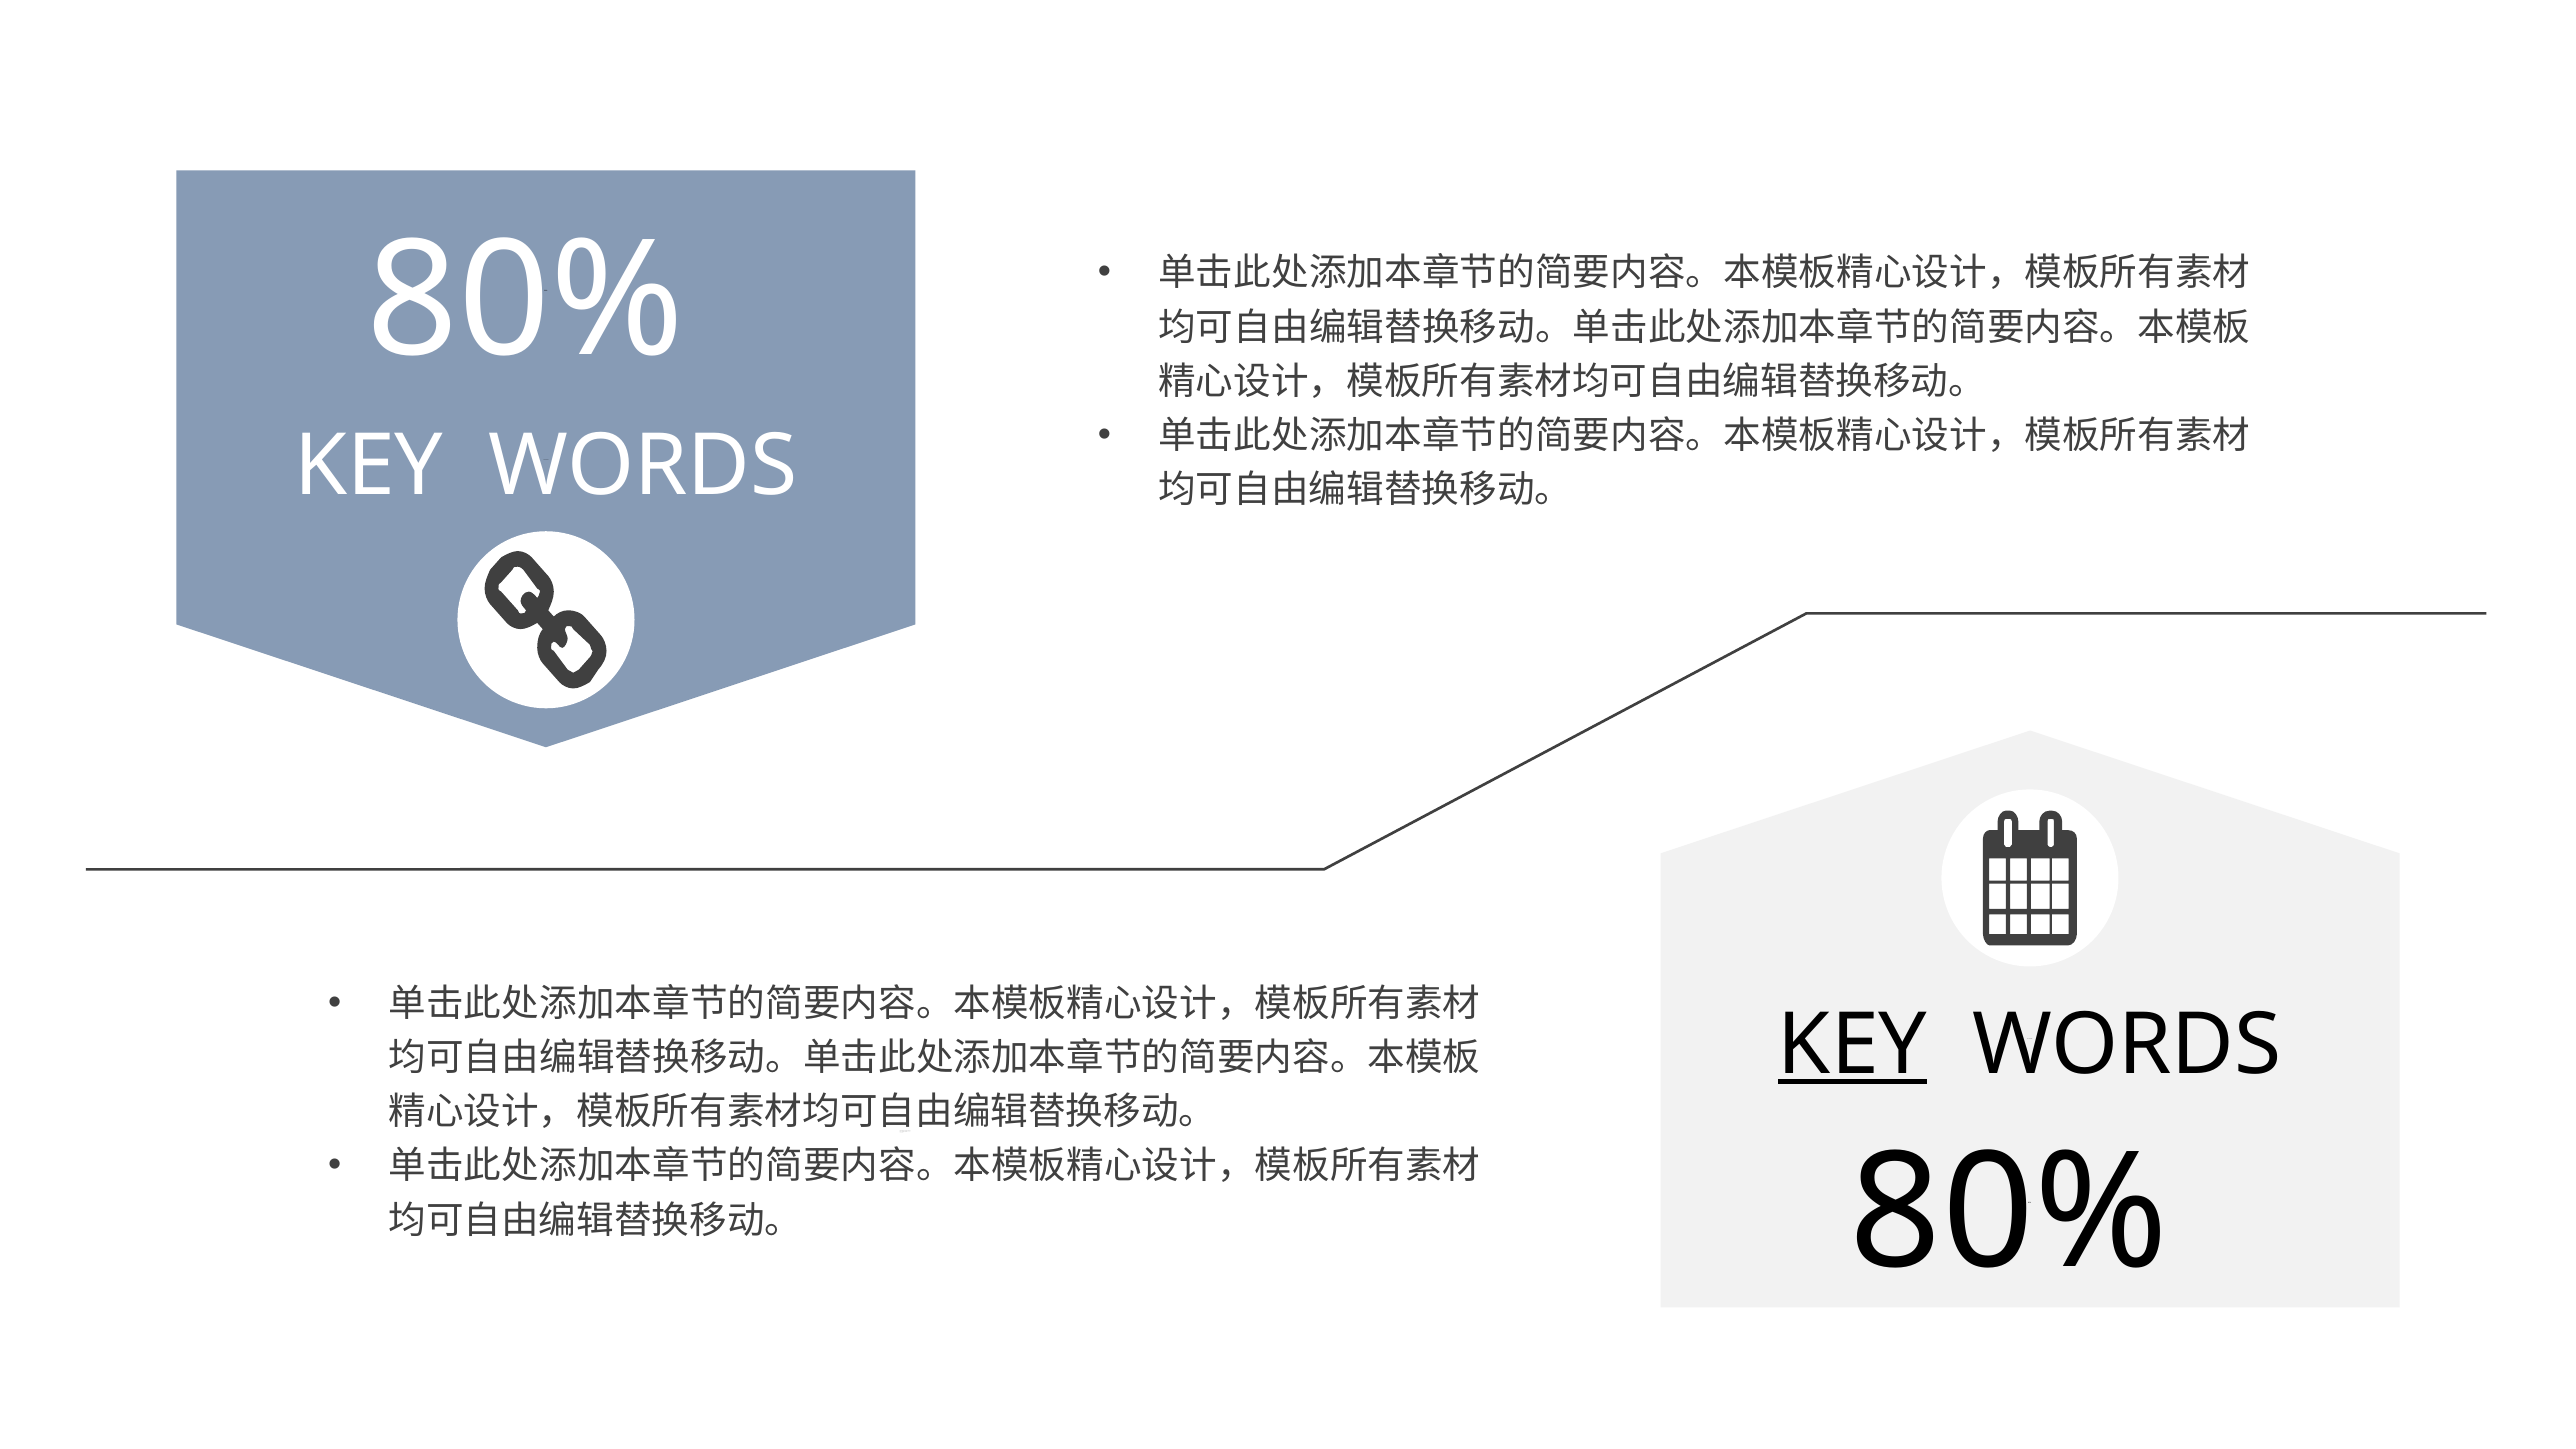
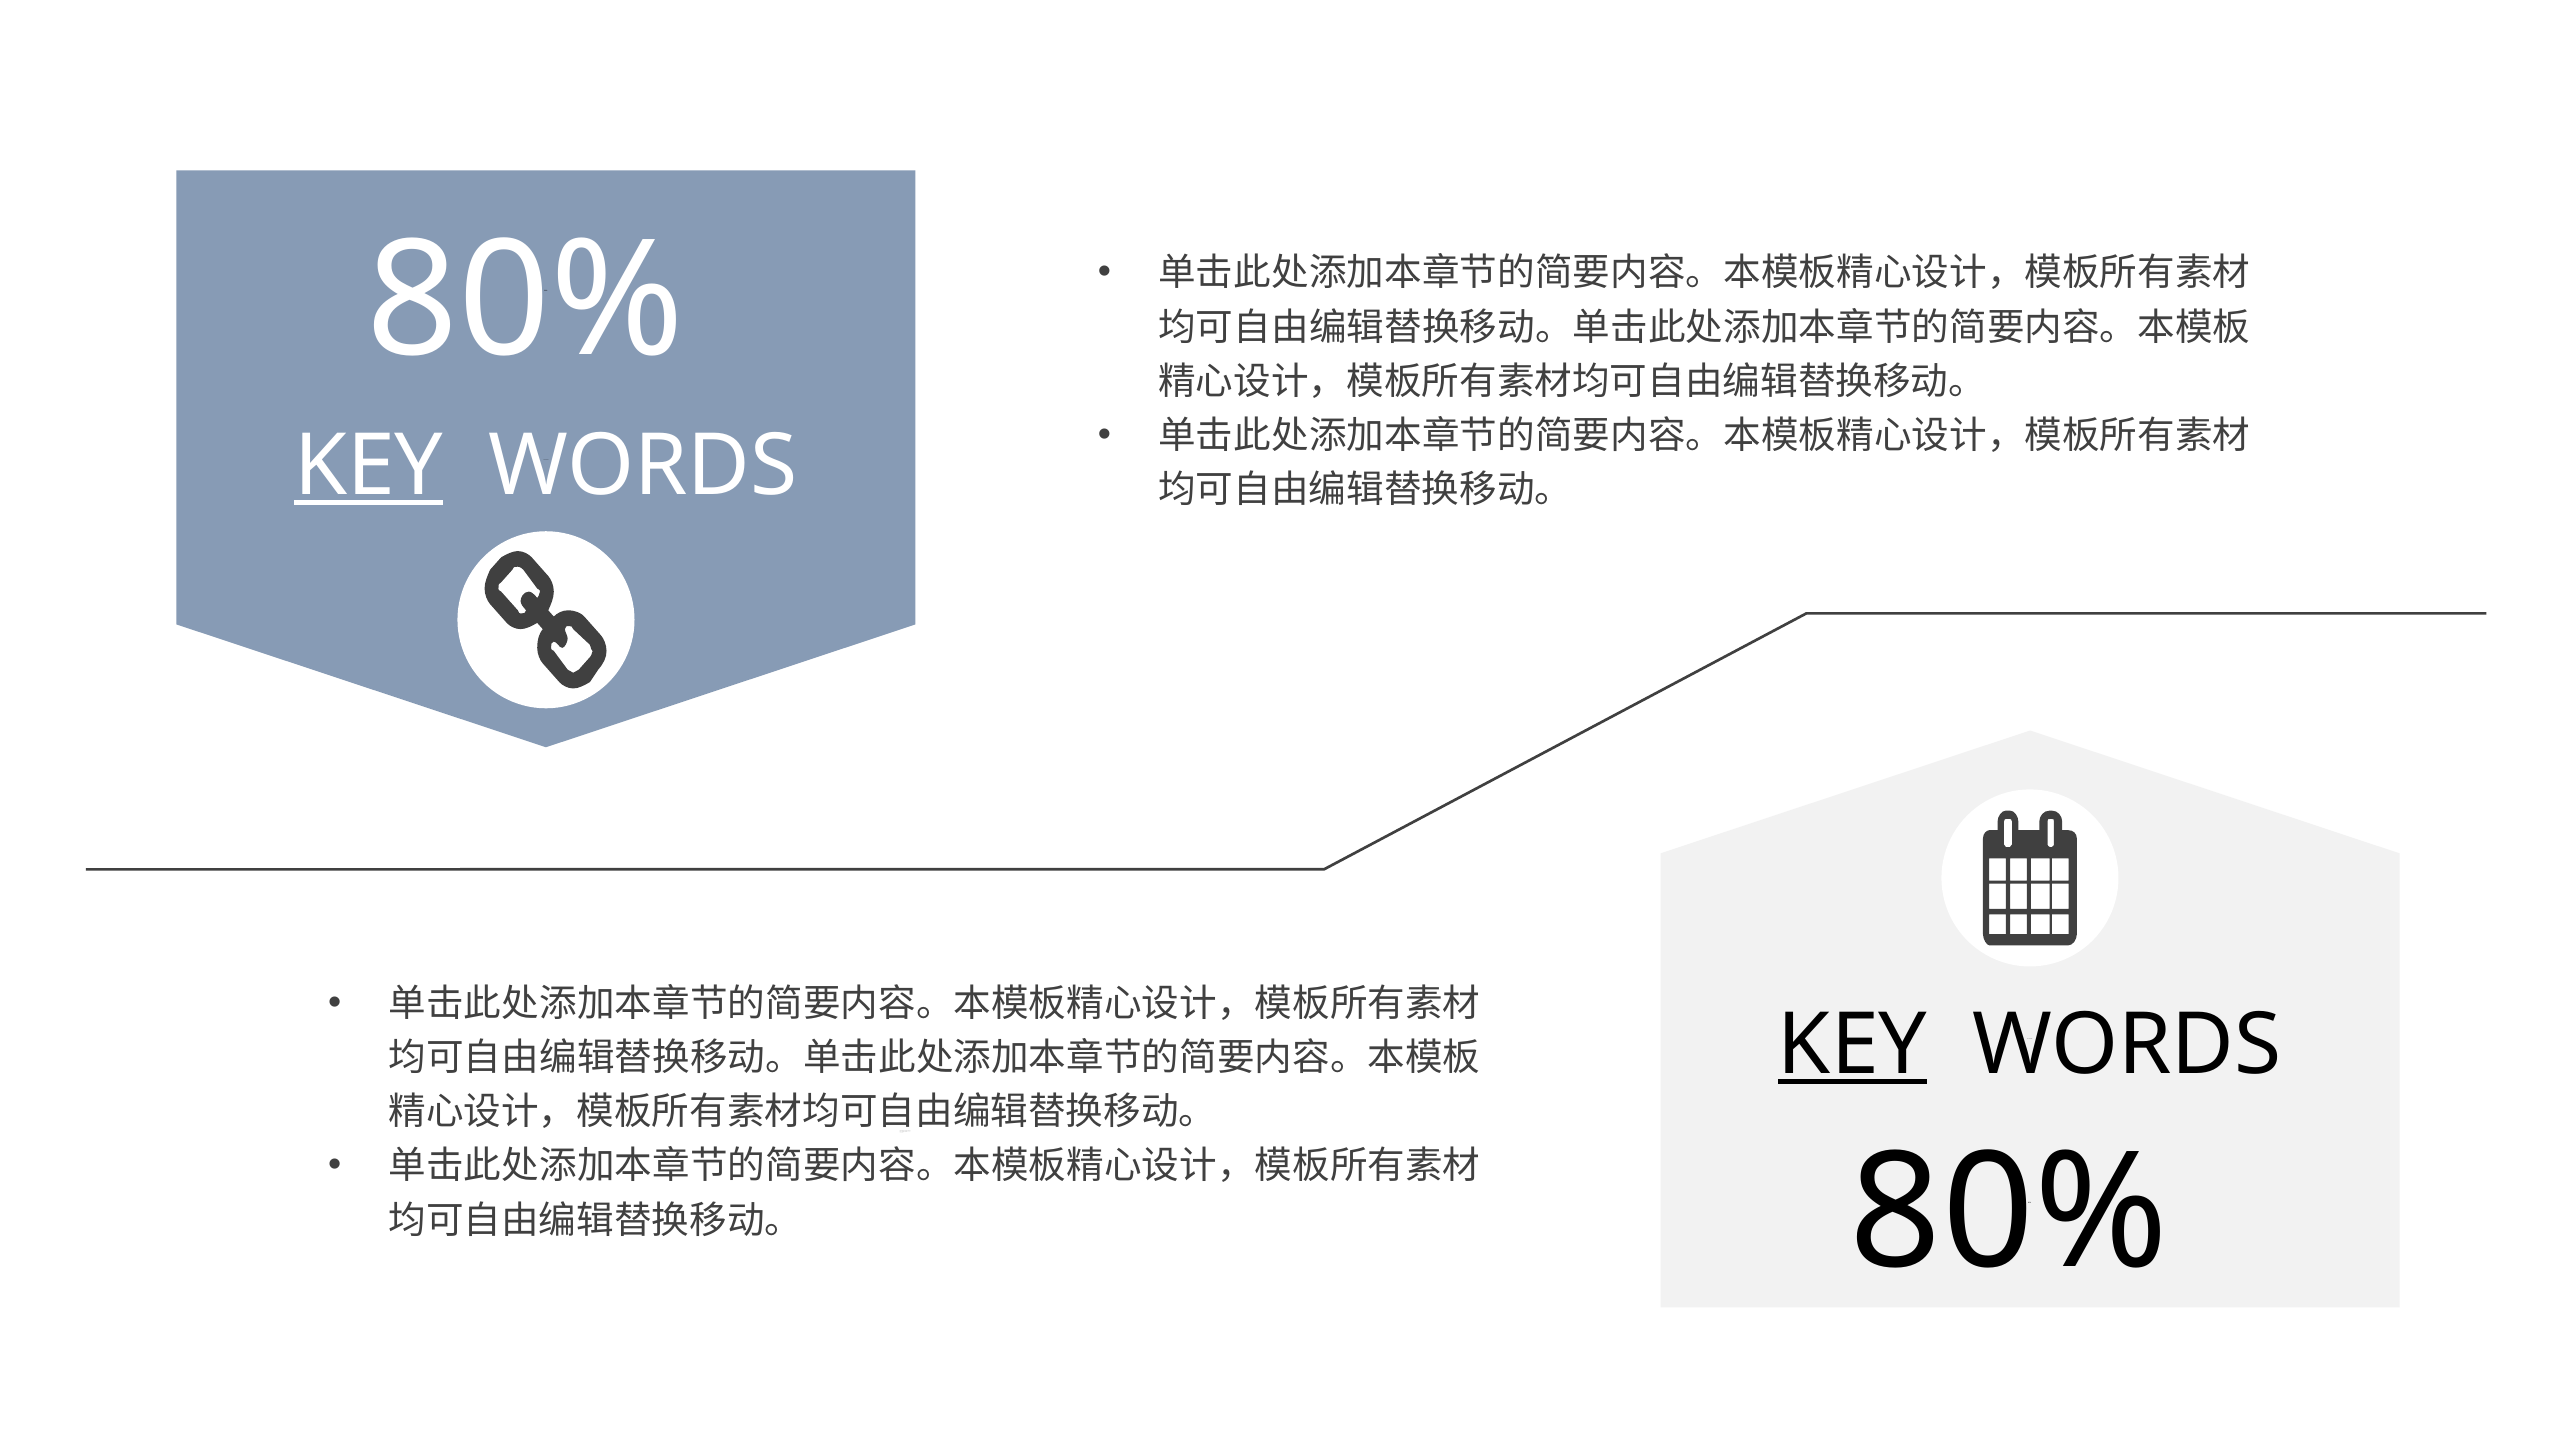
KEY underline: none -> present (369, 466)
